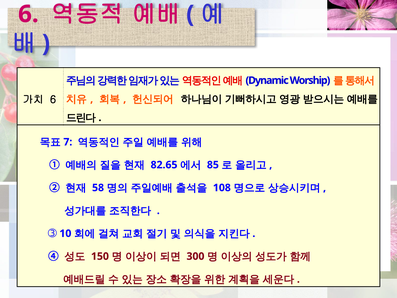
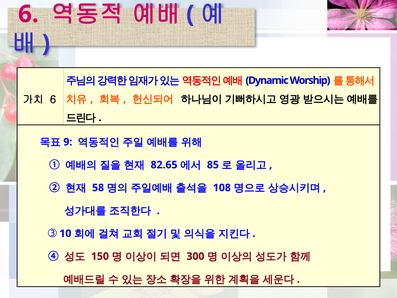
7: 7 -> 9 (68, 142)
